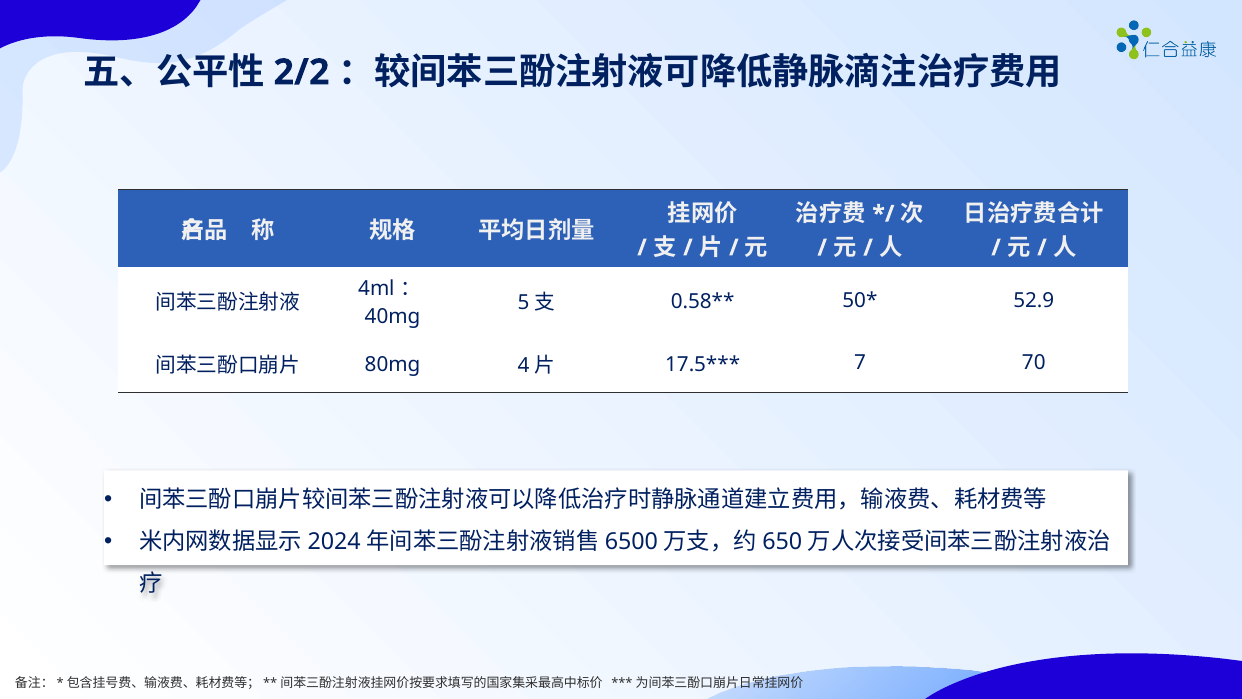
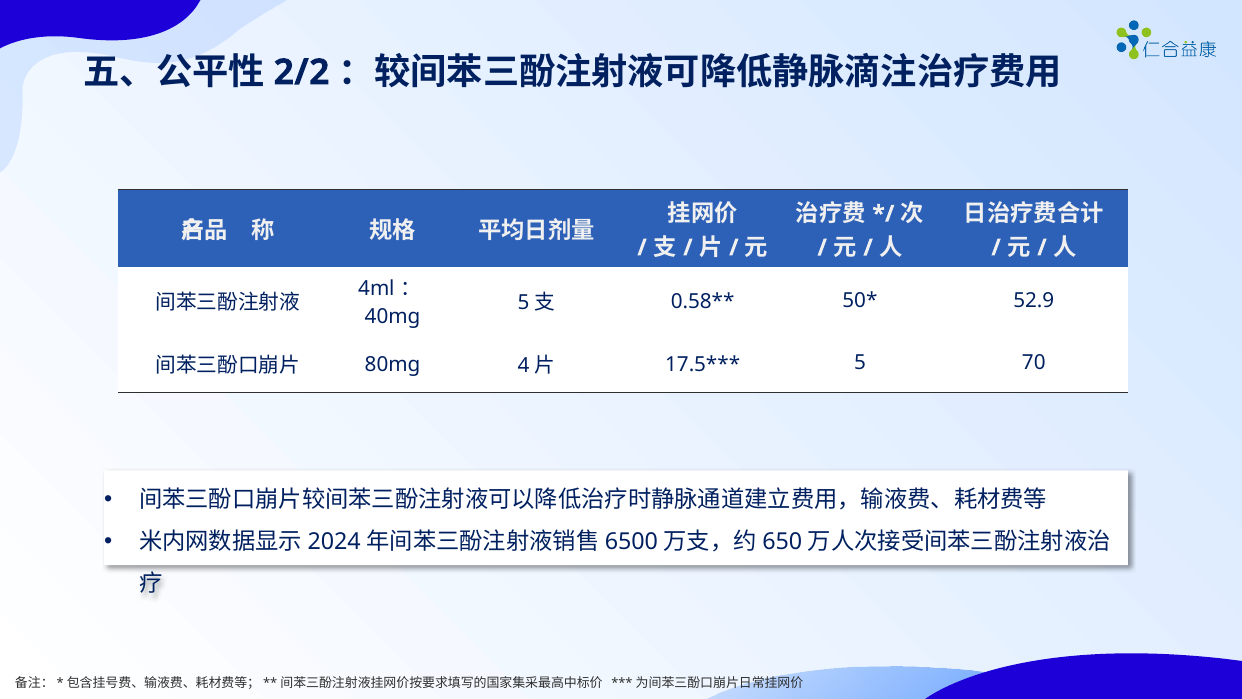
7: 7 -> 5 (860, 363)
